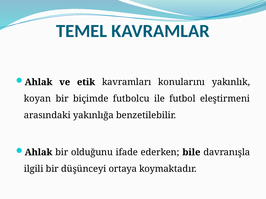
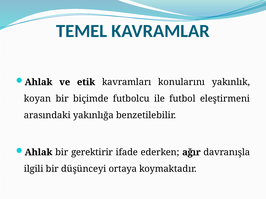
olduğunu: olduğunu -> gerektirir (92, 153)
bile: bile -> ağır (191, 153)
